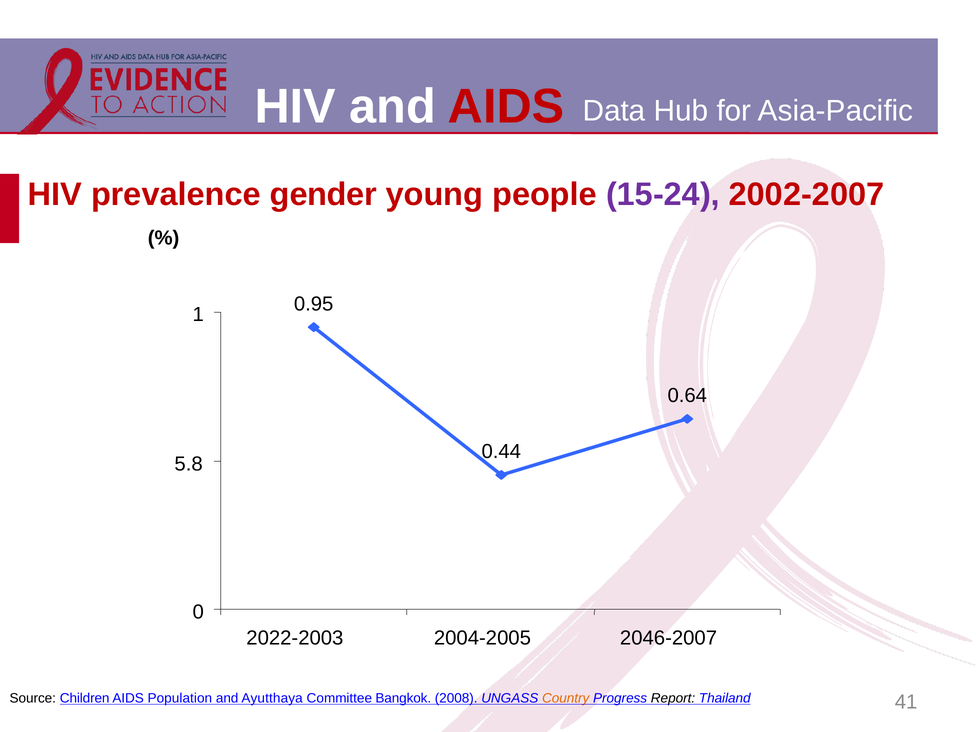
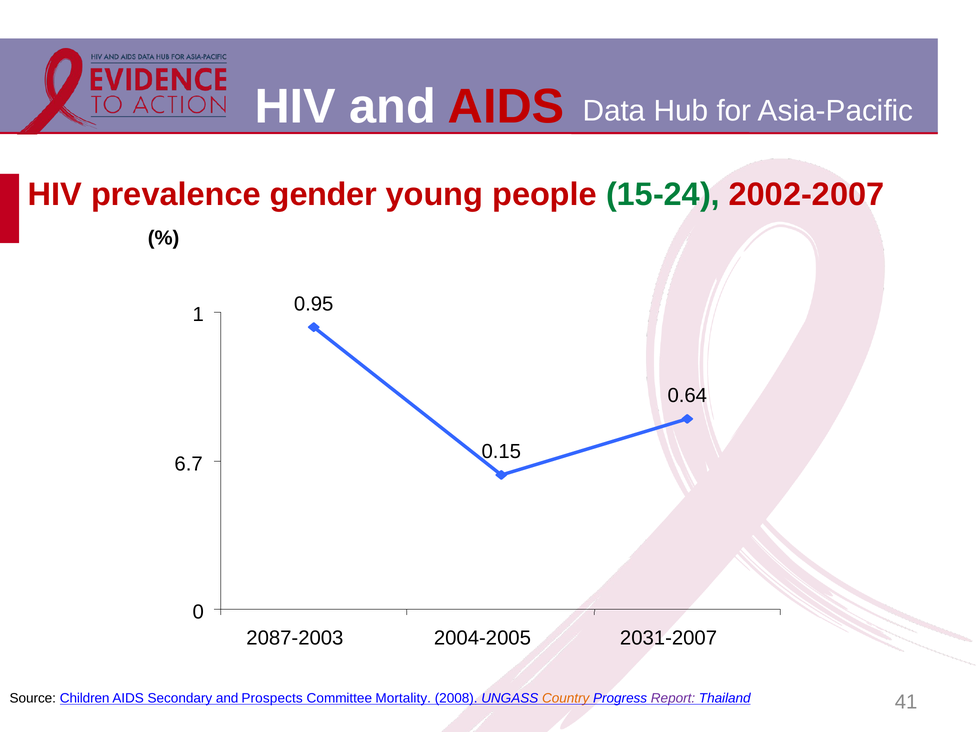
15-24 colour: purple -> green (663, 194)
0.44: 0.44 -> 0.15 (501, 452)
5.8: 5.8 -> 6.7 (189, 464)
2022-2003: 2022-2003 -> 2087-2003 (295, 638)
2046-2007: 2046-2007 -> 2031-2007 (669, 638)
Population: Population -> Secondary (180, 698)
Ayutthaya: Ayutthaya -> Prospects (272, 698)
Bangkok: Bangkok -> Mortality (403, 698)
Report colour: black -> purple (673, 698)
